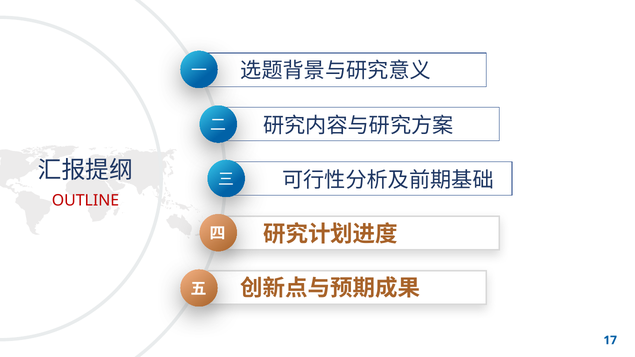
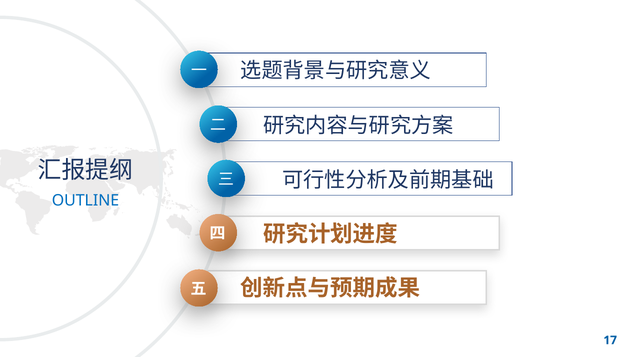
OUTLINE colour: red -> blue (85, 201)
